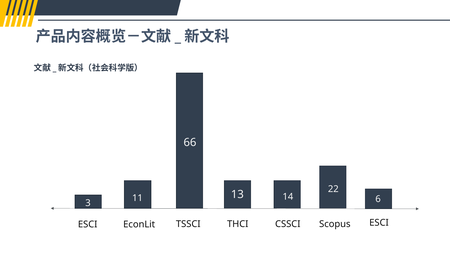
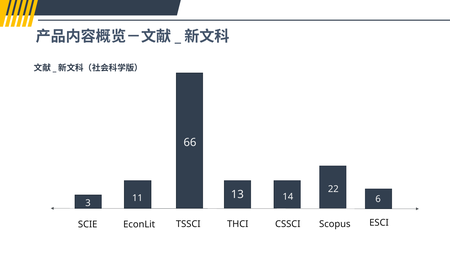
ESCI: ESCI -> SCIE (88, 224)
